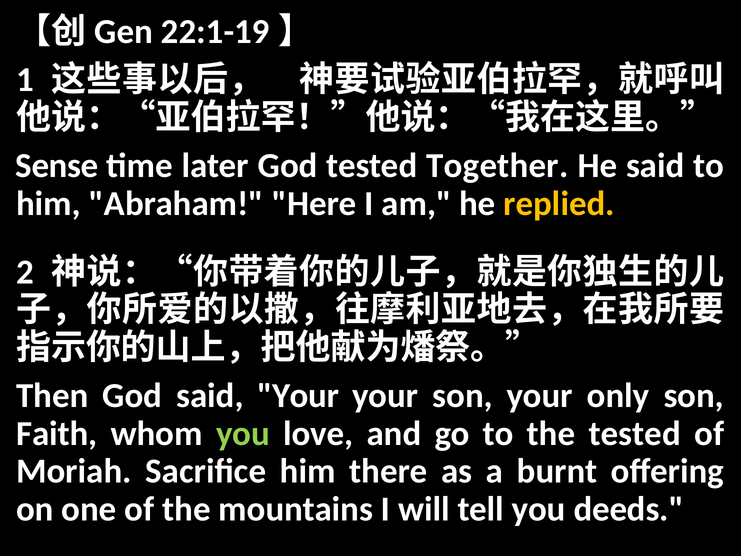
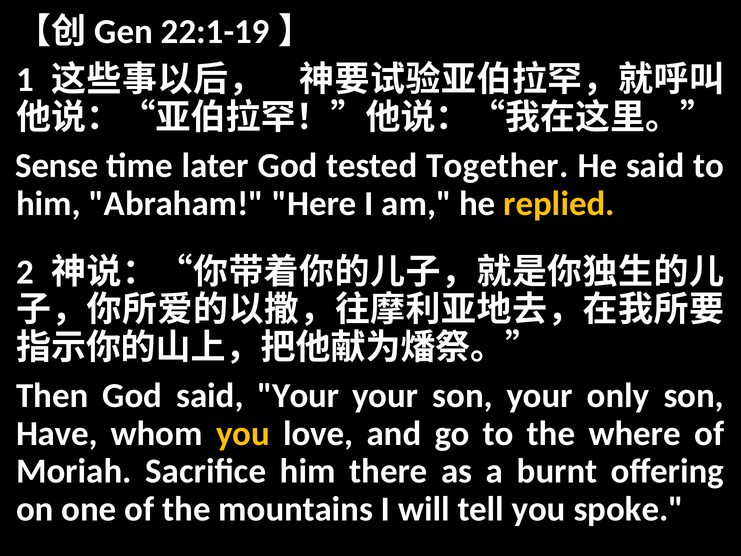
Faith: Faith -> Have (57, 433)
you colour: light green -> yellow (243, 433)
the tested: tested -> where (635, 433)
deeds: deeds -> spoke (629, 509)
